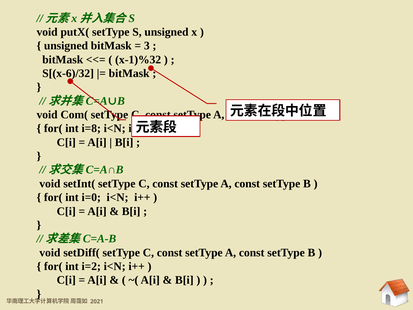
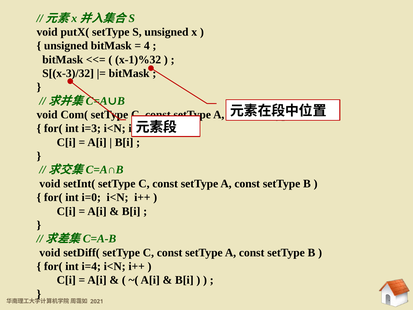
3: 3 -> 4 (147, 46)
S[(x-6)/32: S[(x-6)/32 -> S[(x-3)/32 (68, 73)
i=8: i=8 -> i=3 (91, 128)
i=2: i=2 -> i=4 (91, 266)
